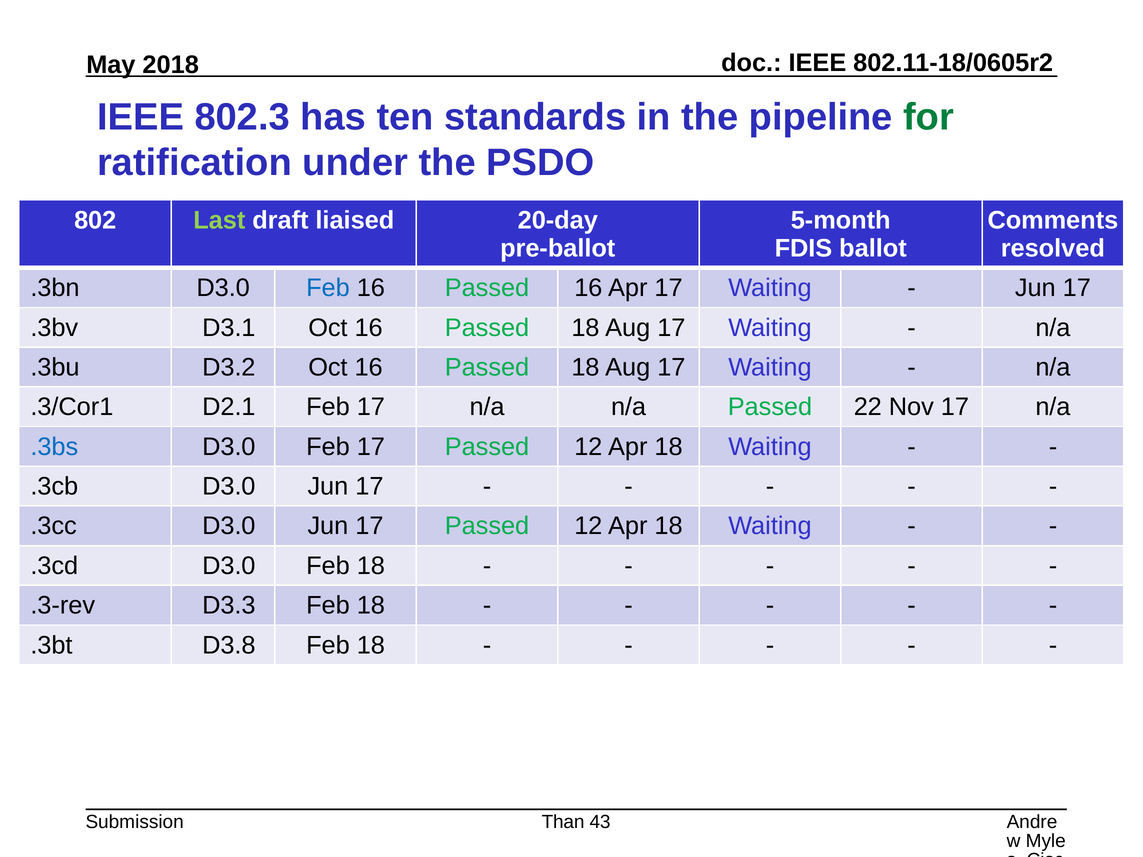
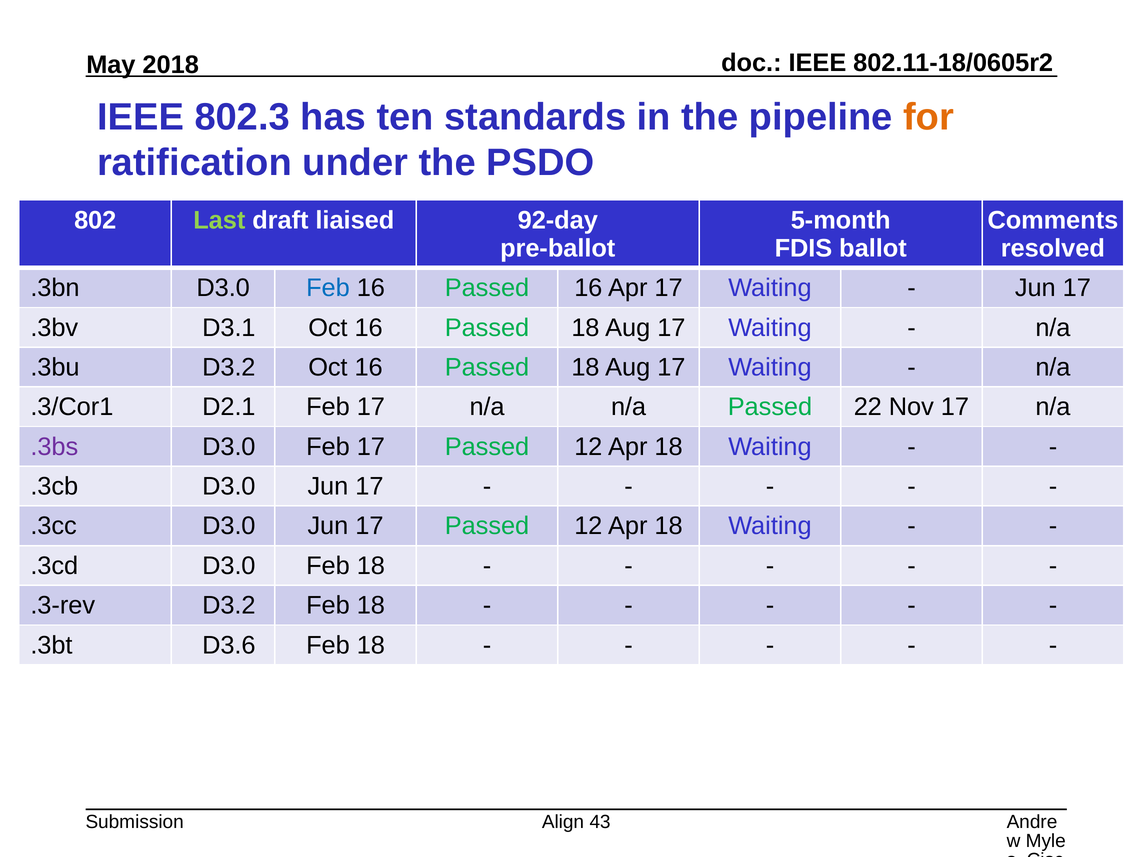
for colour: green -> orange (929, 117)
20-day: 20-day -> 92-day (558, 220)
.3bs colour: blue -> purple (54, 447)
.3-rev D3.3: D3.3 -> D3.2 (229, 606)
D3.8: D3.8 -> D3.6 (229, 645)
Than: Than -> Align (563, 822)
